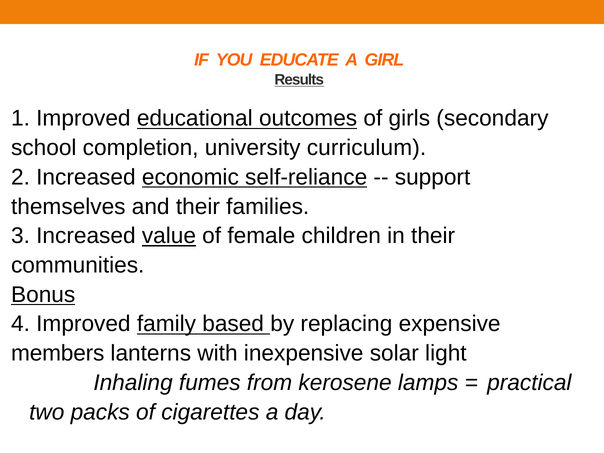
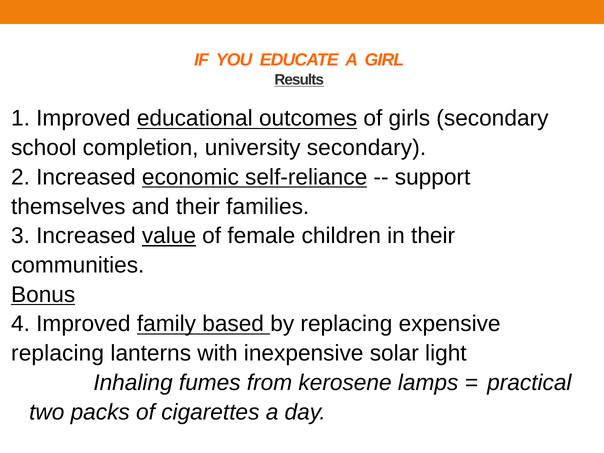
university curriculum: curriculum -> secondary (366, 148)
members: members -> replacing (58, 353)
